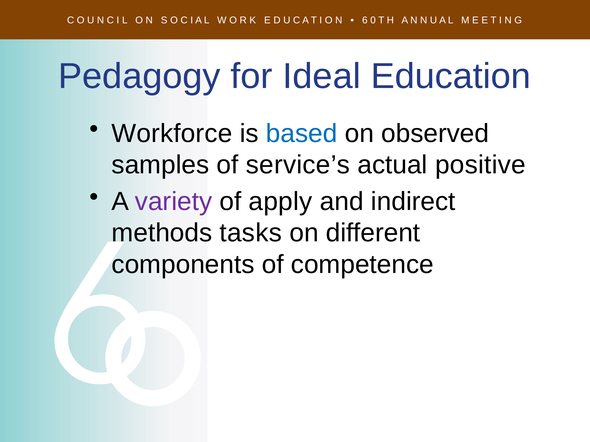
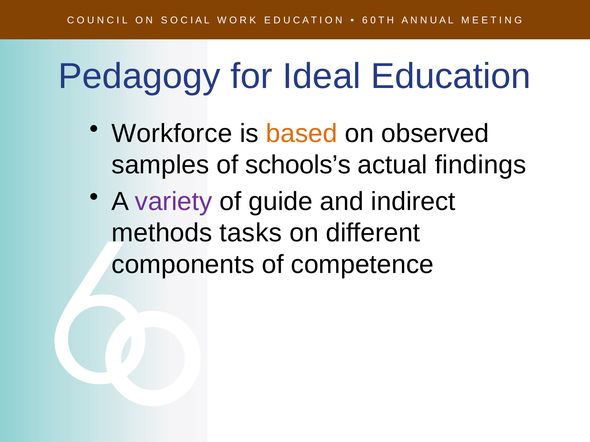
based colour: blue -> orange (302, 134)
service’s: service’s -> schools’s (298, 165)
positive: positive -> findings (481, 165)
apply: apply -> guide (281, 202)
